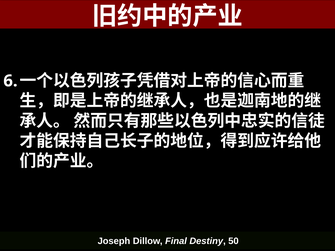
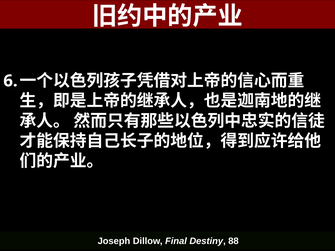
50: 50 -> 88 (233, 241)
